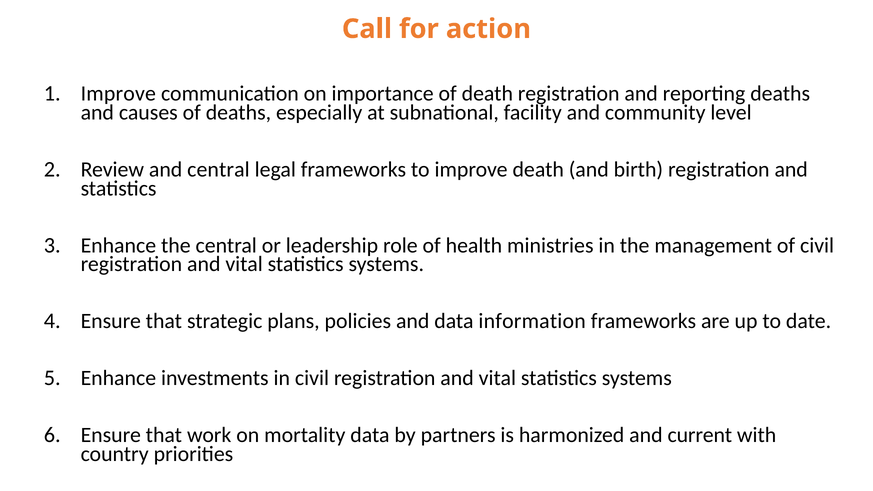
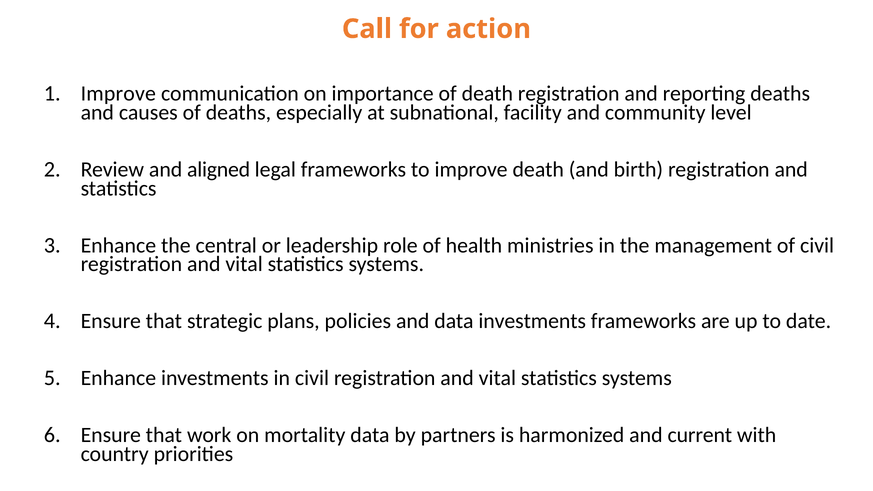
and central: central -> aligned (219, 170)
data information: information -> investments (532, 321)
